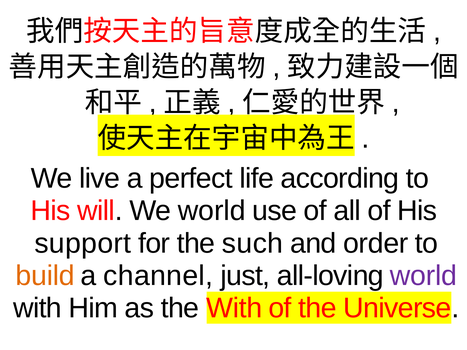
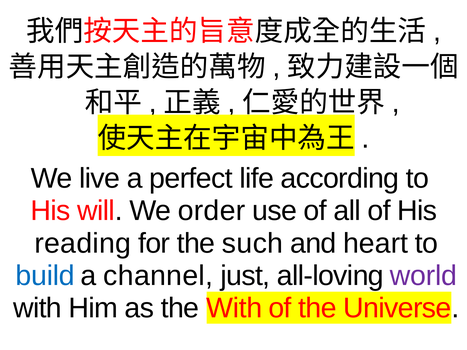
We world: world -> order (212, 211)
support: support -> reading (83, 243)
order: order -> heart (376, 243)
build colour: orange -> blue (45, 276)
